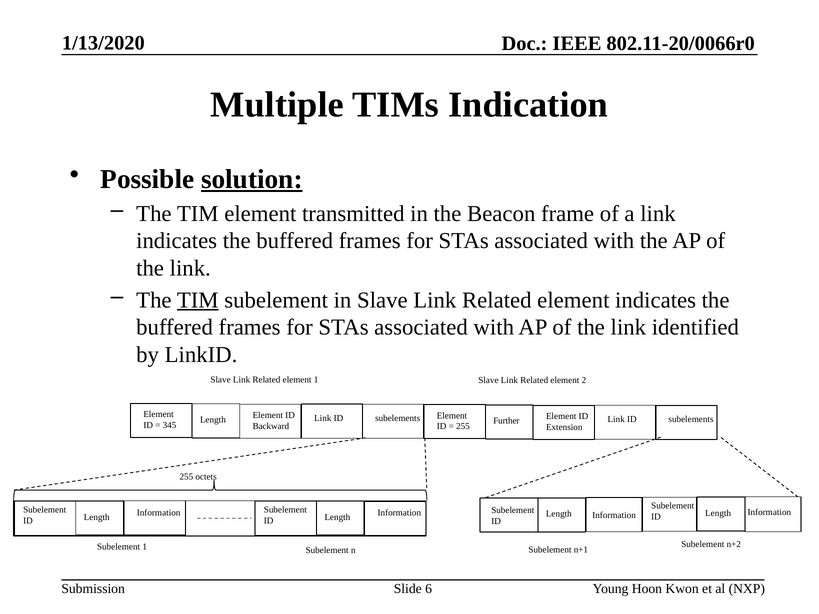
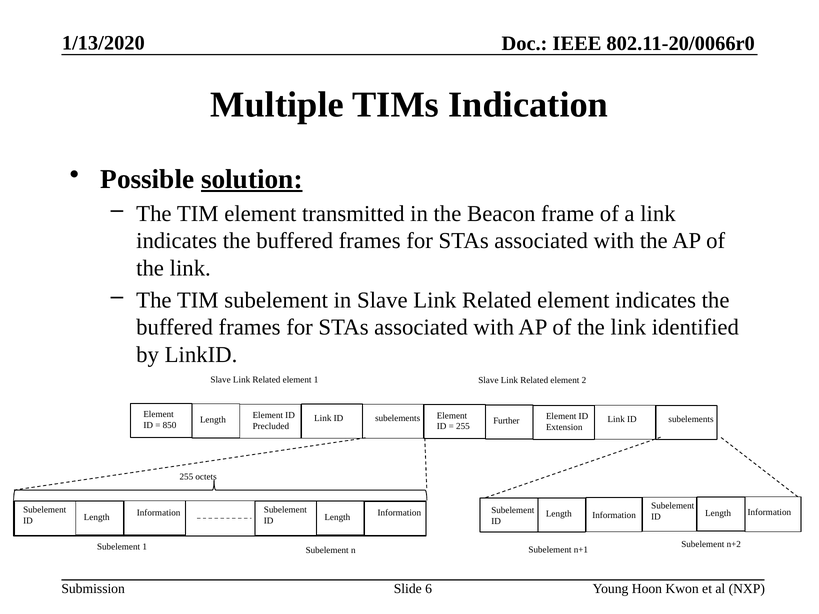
TIM underline: present -> none (198, 300)
345: 345 -> 850 (169, 426)
Backward: Backward -> Precluded (271, 426)
